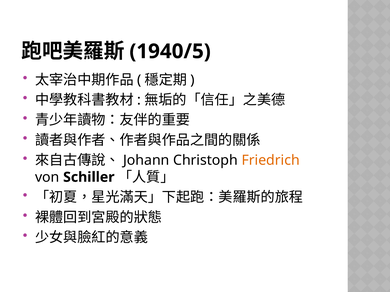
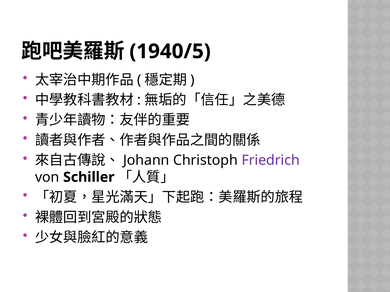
Friedrich colour: orange -> purple (271, 161)
